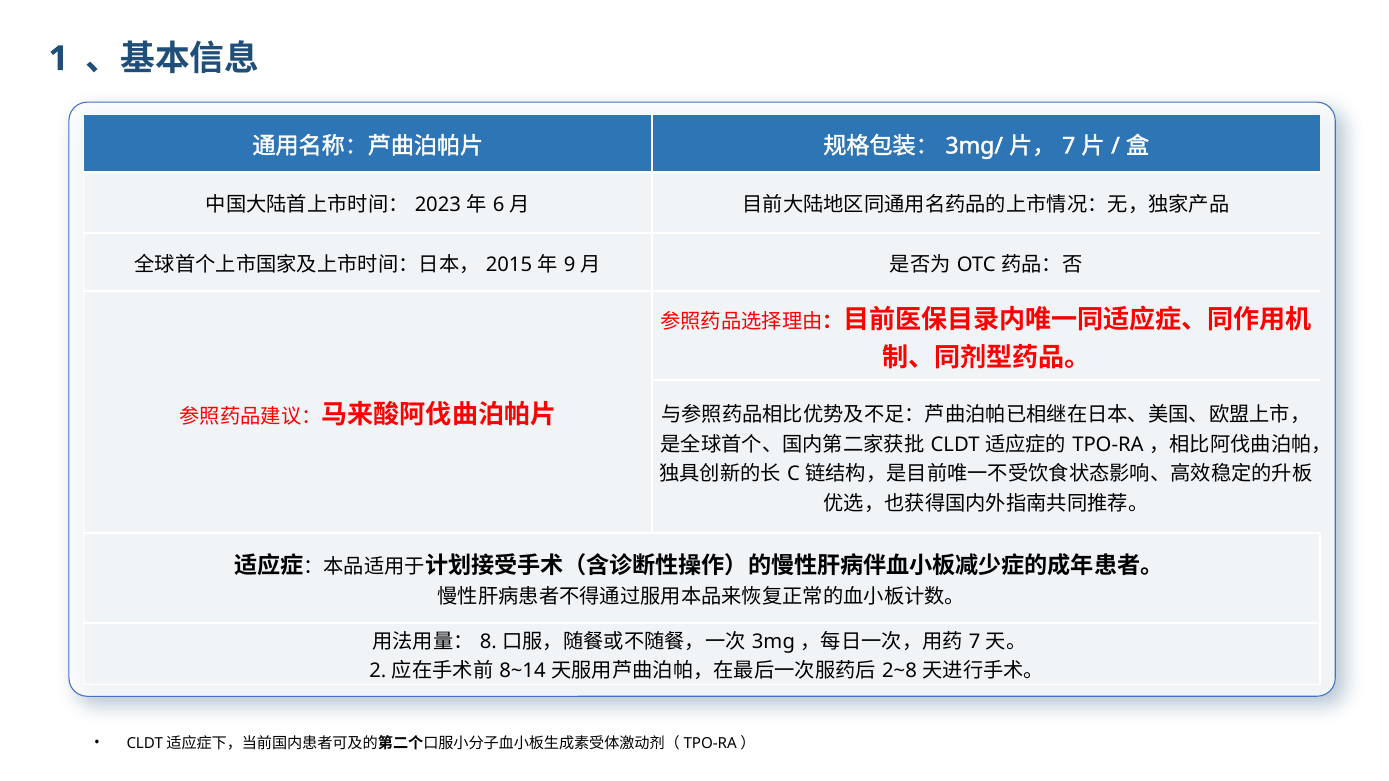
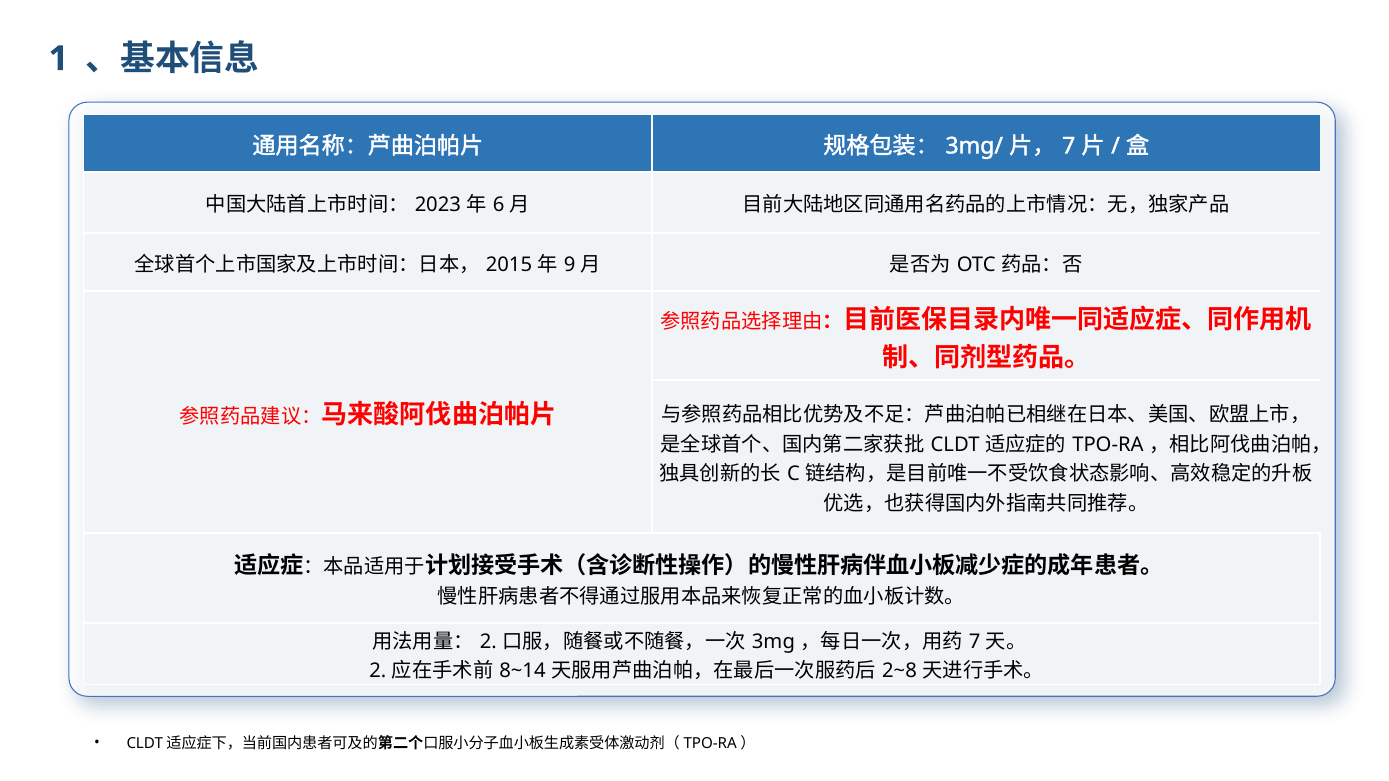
8: 8 -> 2 (488, 642)
